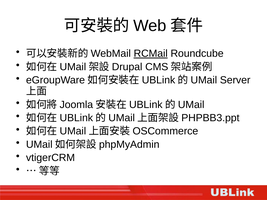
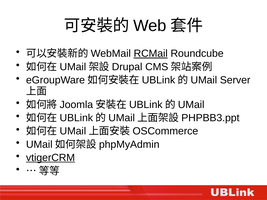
vtigerCRM underline: none -> present (51, 158)
